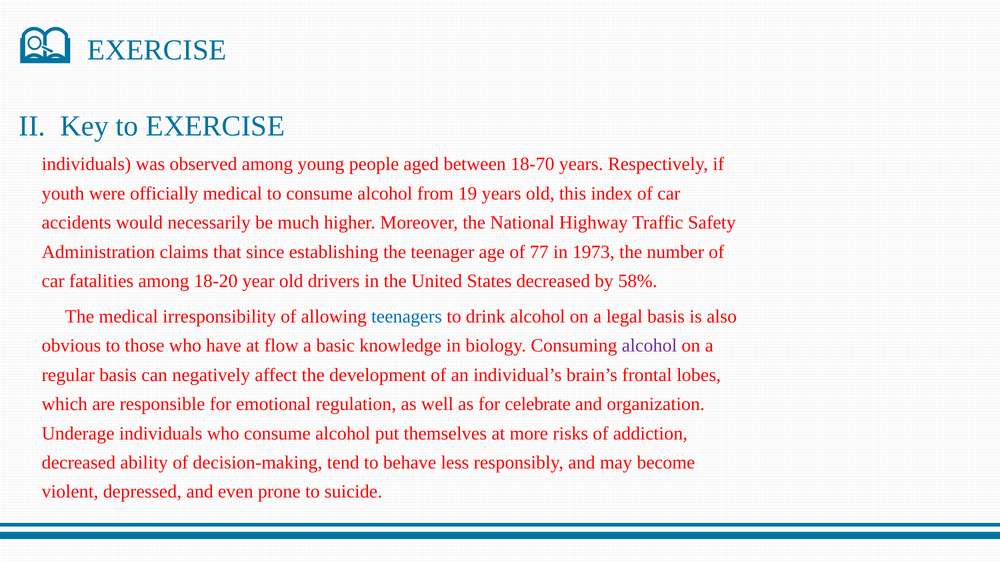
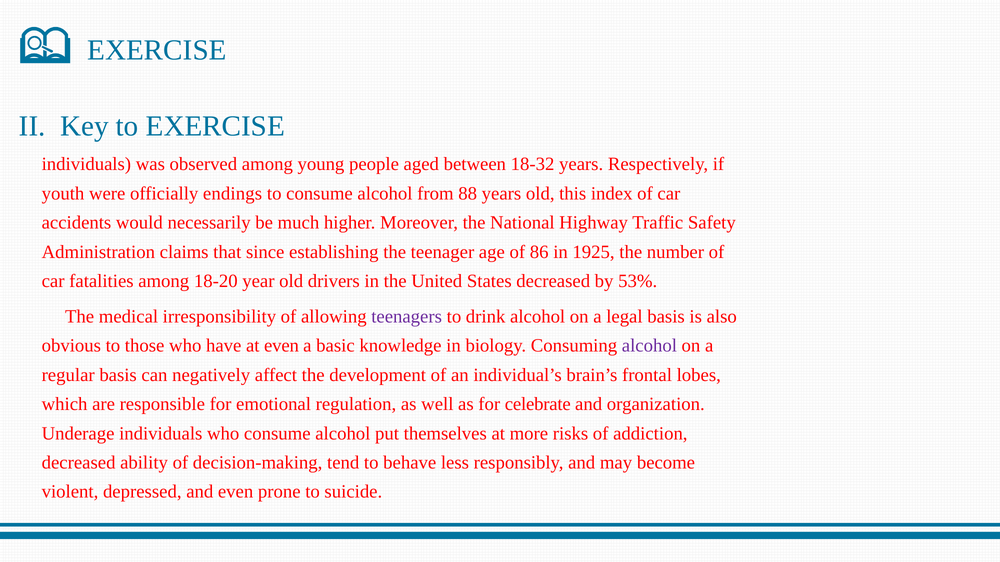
18-70: 18-70 -> 18-32 (533, 164)
officially medical: medical -> endings (233, 194)
19: 19 -> 88 (468, 194)
77: 77 -> 86 (539, 252)
1973: 1973 -> 1925 (594, 252)
58%: 58% -> 53% (638, 281)
teenagers colour: blue -> purple (407, 317)
at flow: flow -> even (282, 346)
